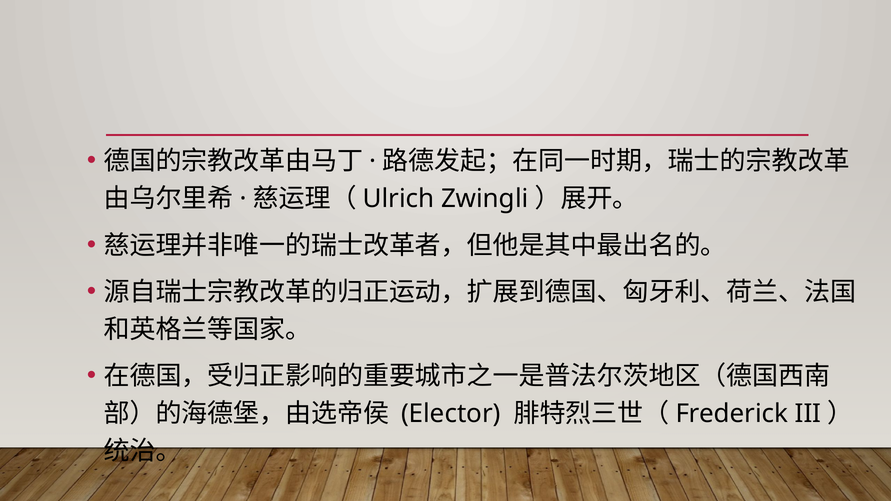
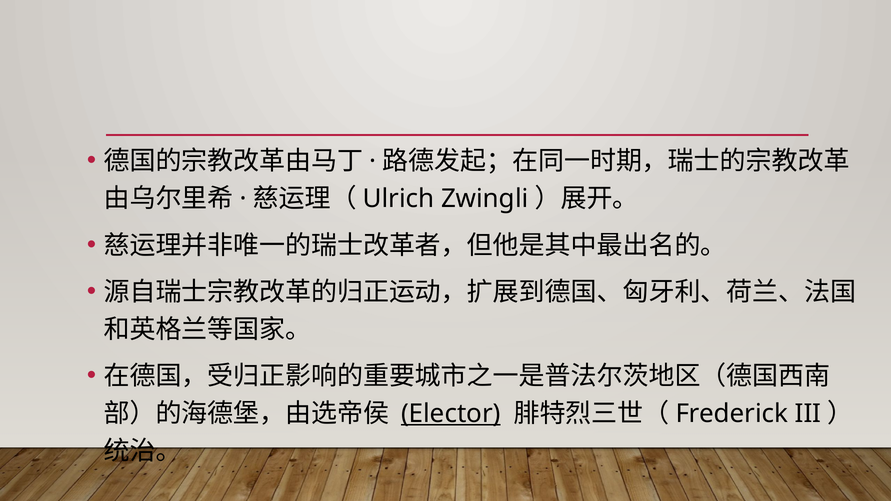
Elector underline: none -> present (451, 414)
